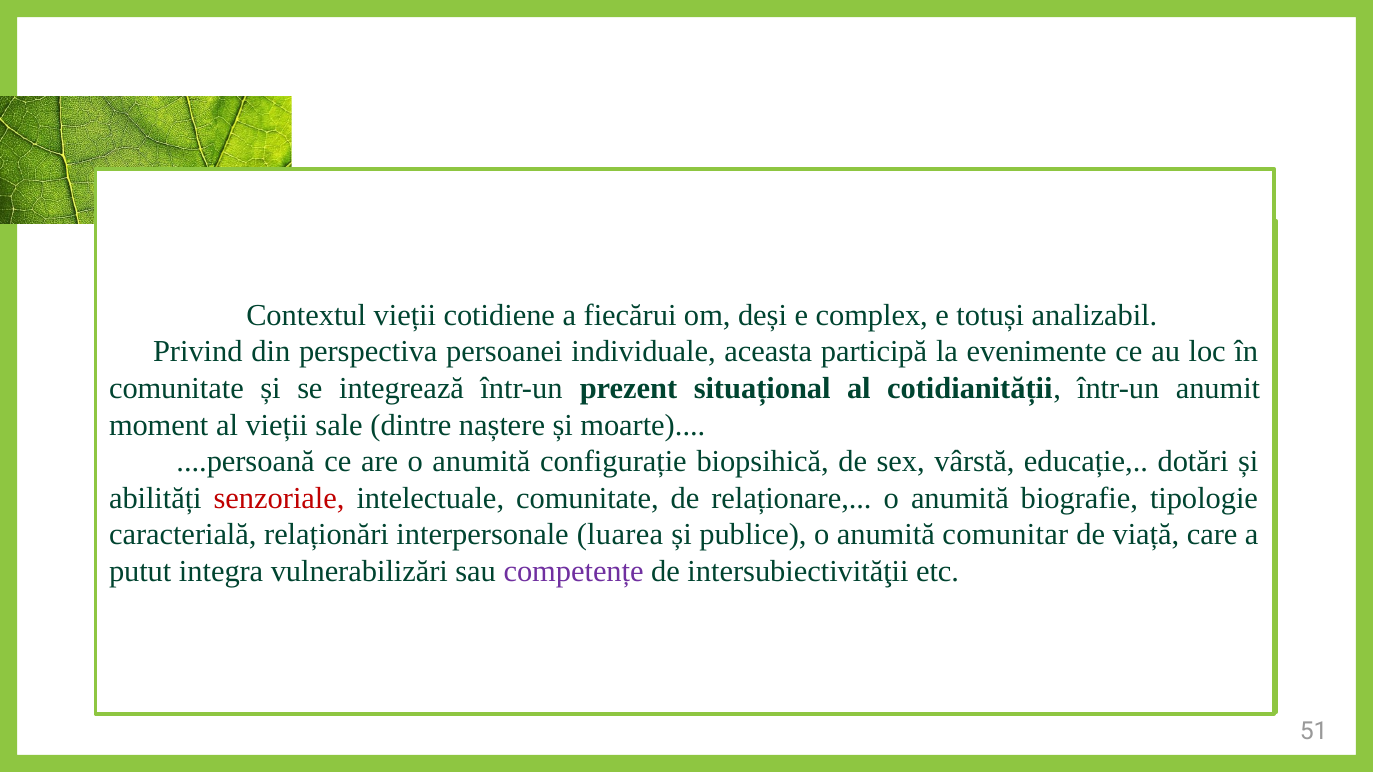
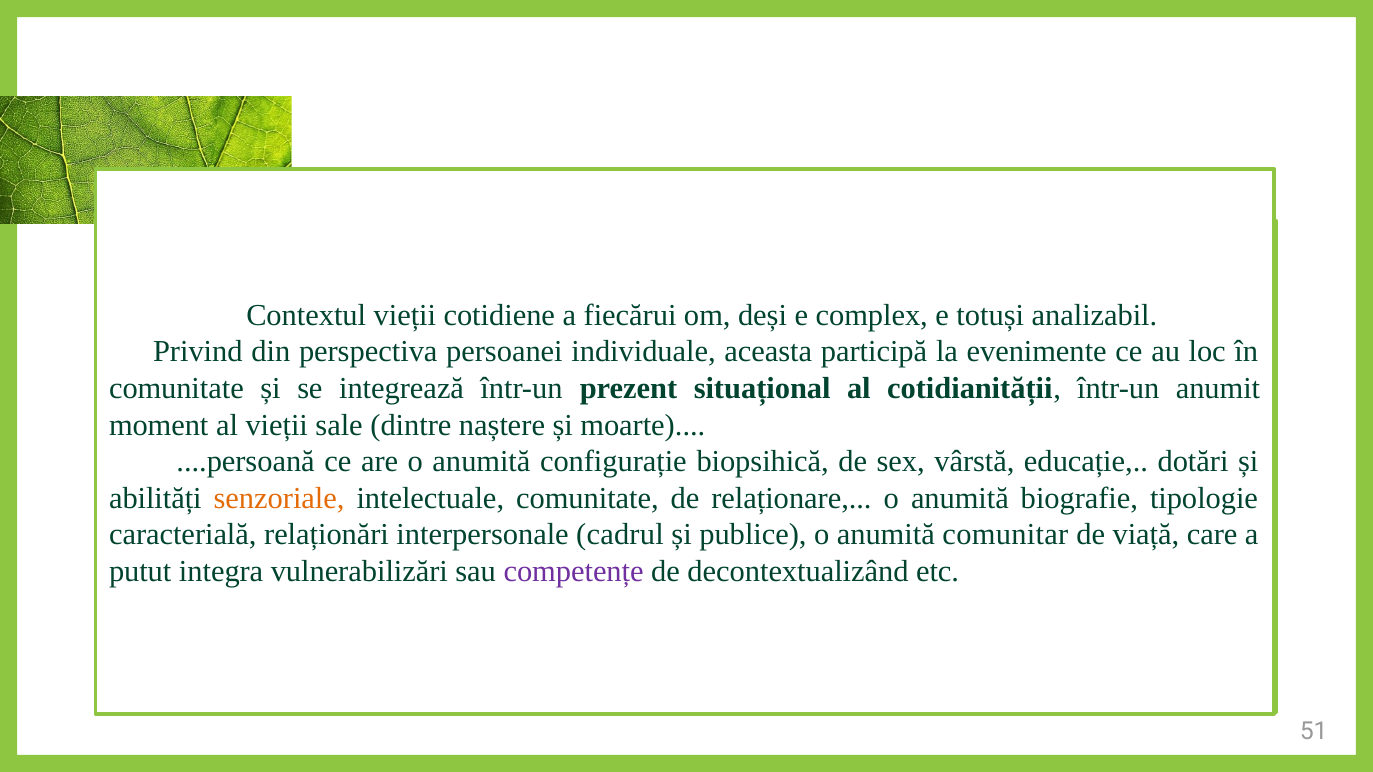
senzoriale colour: red -> orange (279, 498)
luarea: luarea -> cadrul (620, 535)
intersubiectivităţii: intersubiectivităţii -> decontextualizând (798, 572)
